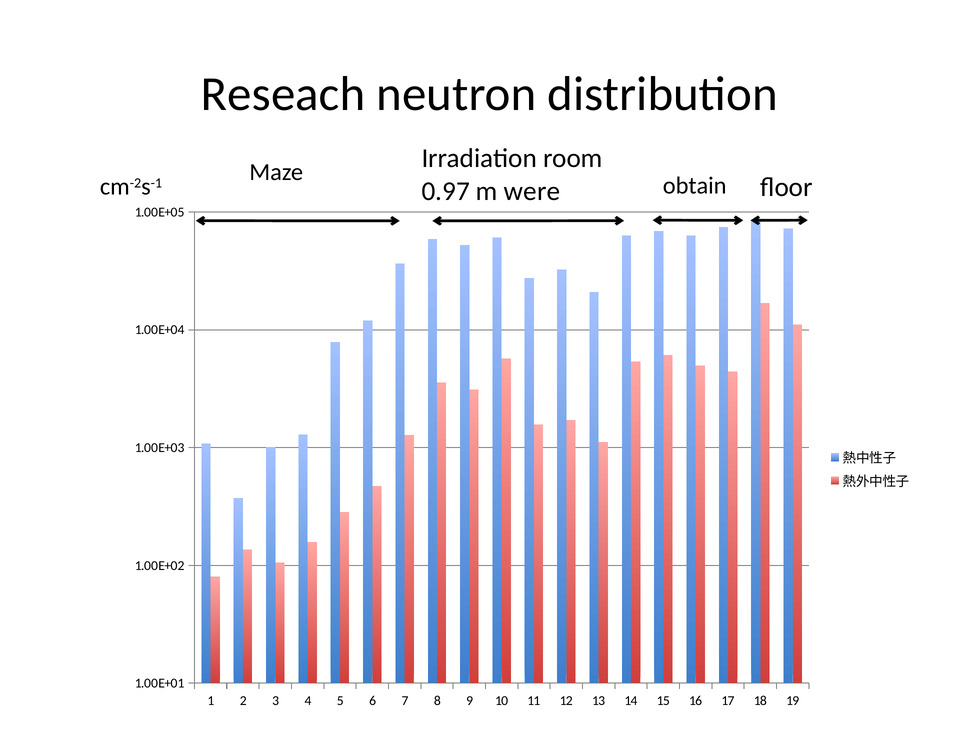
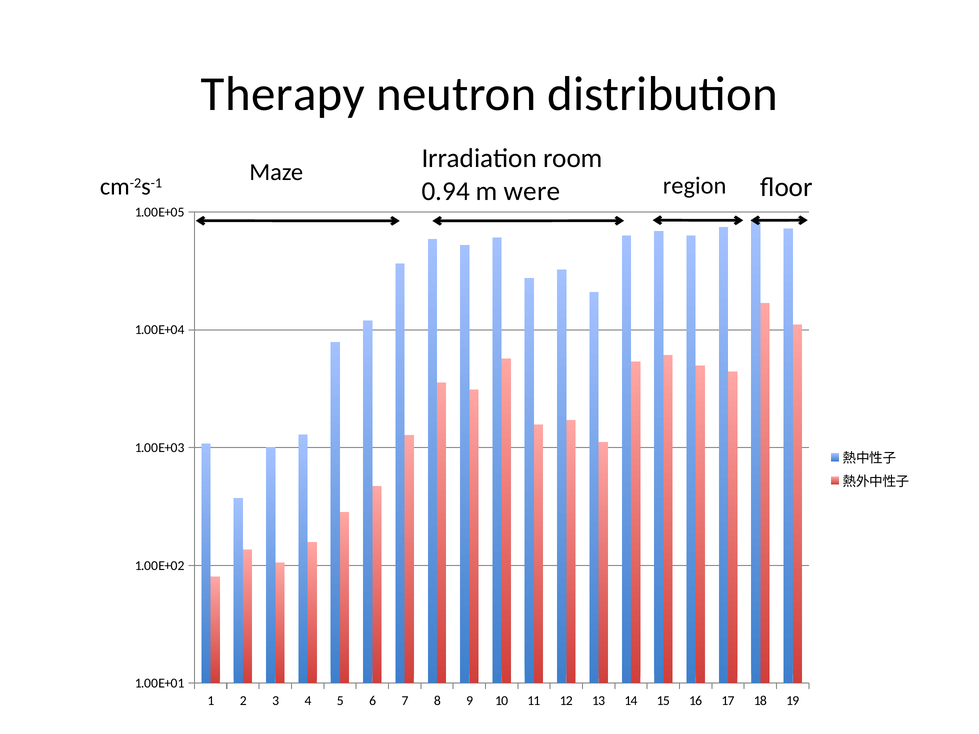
Reseach: Reseach -> Therapy (283, 94)
obtain: obtain -> region (695, 186)
0.97: 0.97 -> 0.94 (446, 191)
